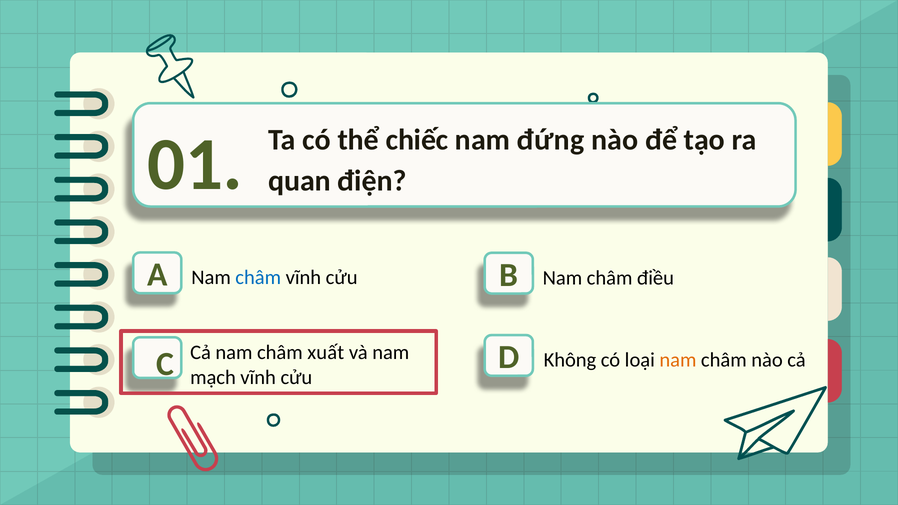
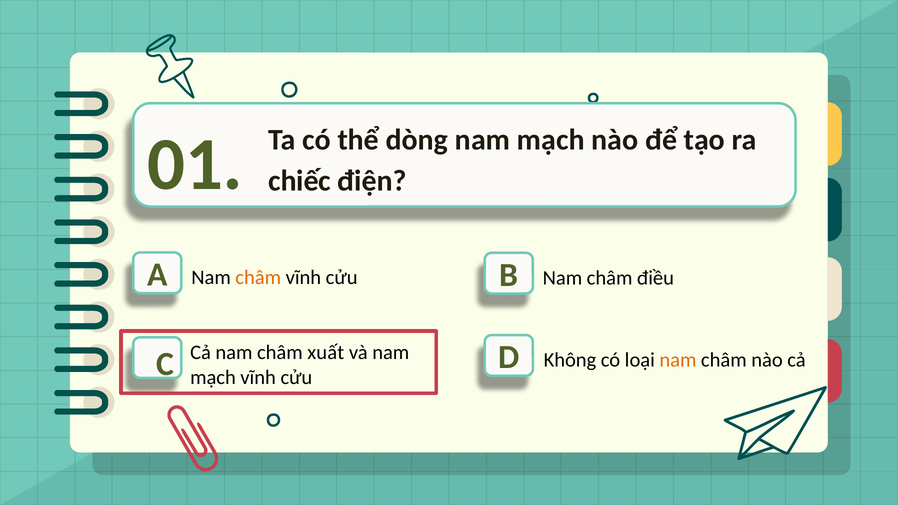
chiếc: chiếc -> dòng (417, 140)
đứng: đứng -> mạch (551, 140)
quan: quan -> chiếc (300, 181)
châm colour: blue -> orange (258, 277)
